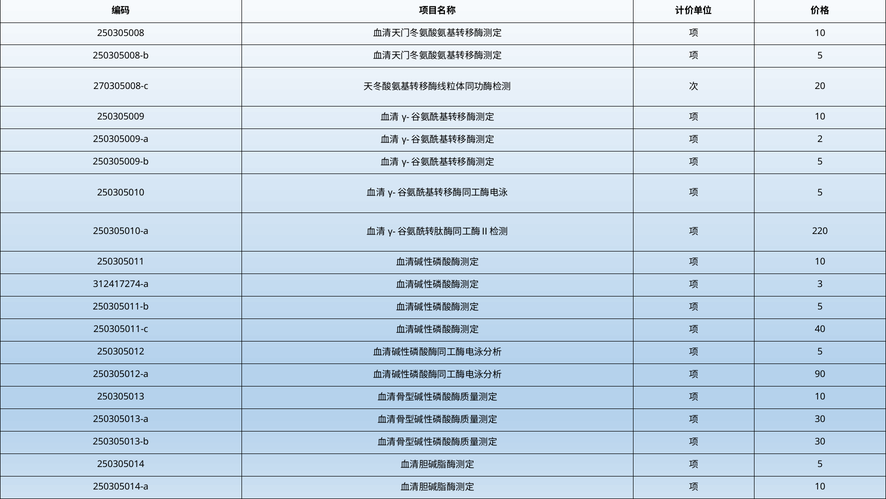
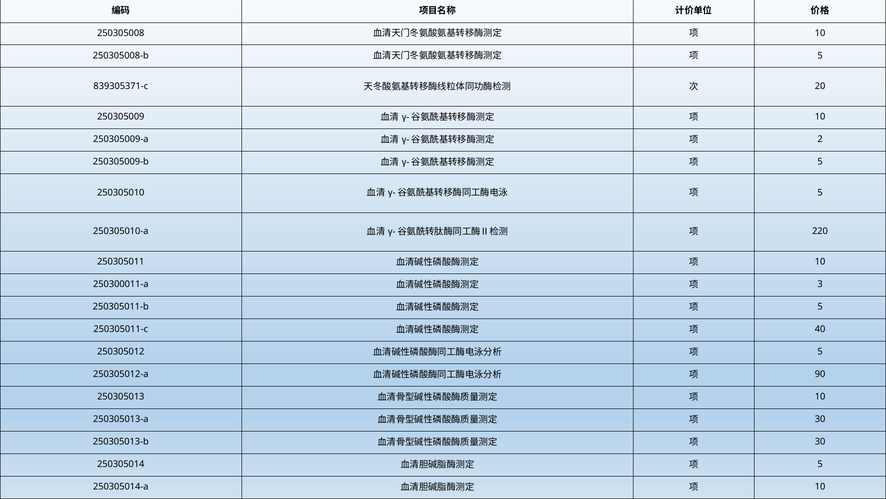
270305008-c: 270305008-c -> 839305371-c (121, 86)
312417274-a: 312417274-a -> 250300011-a (121, 284)
